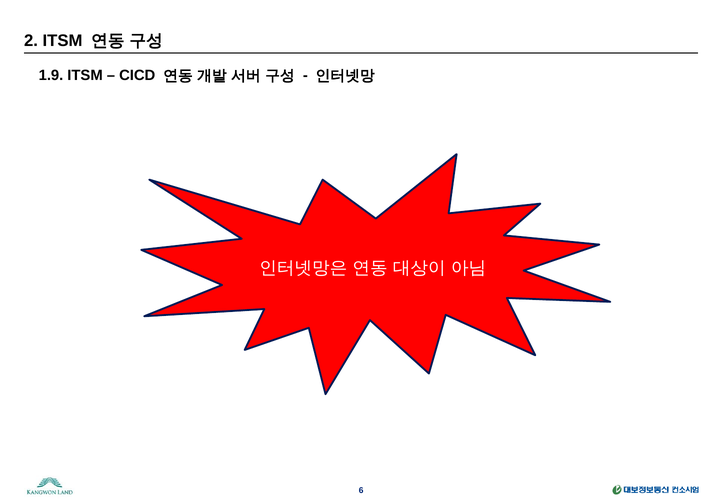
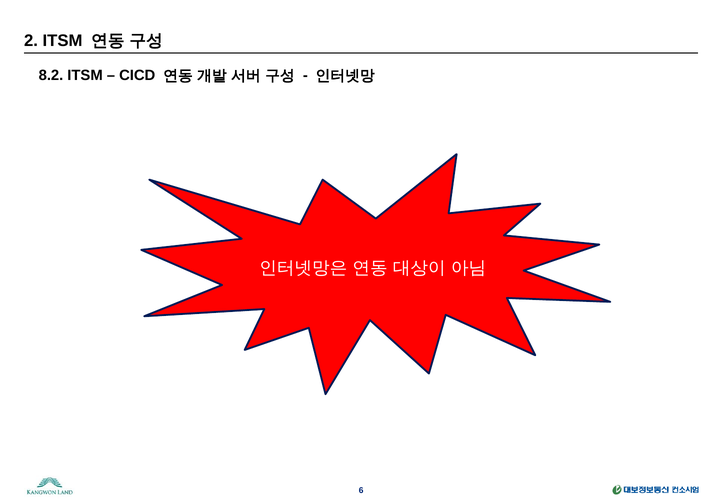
1.9: 1.9 -> 8.2 (51, 75)
